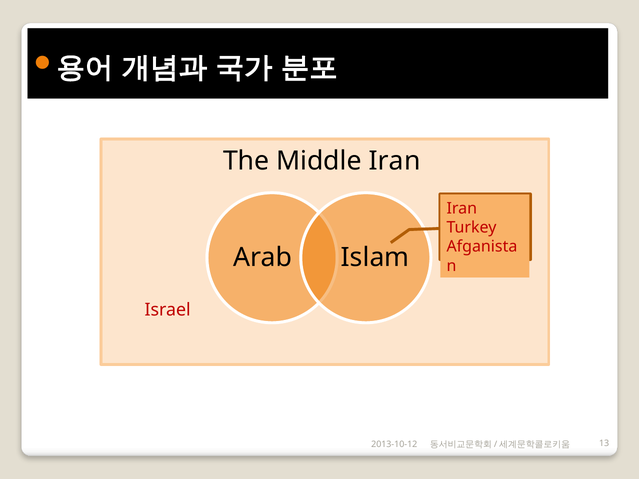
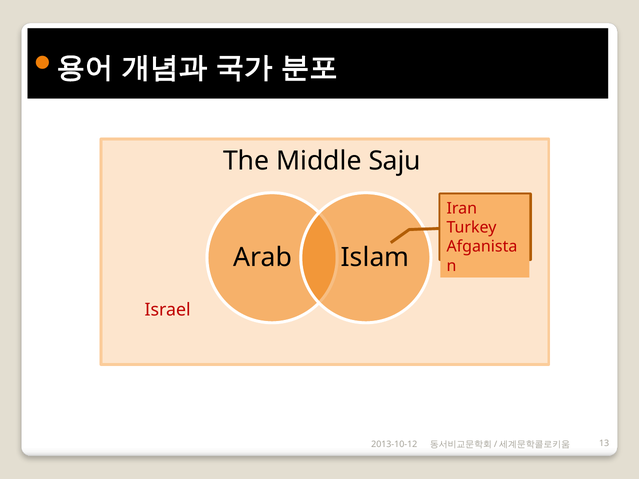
Middle Iran: Iran -> Saju (395, 161)
